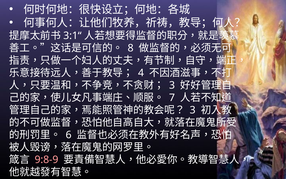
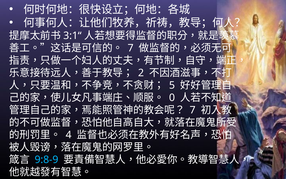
8: 8 -> 7 (131, 48)
4: 4 -> 2 (141, 73)
3: 3 -> 5 (172, 85)
7: 7 -> 0 (172, 98)
3: 3 -> 7 (193, 110)
6: 6 -> 4 (69, 135)
9:8-9 colour: pink -> light blue (47, 160)
